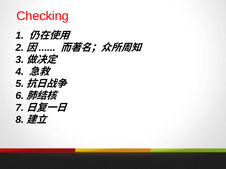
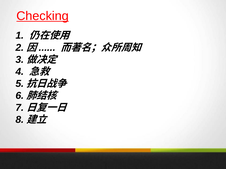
Checking underline: none -> present (43, 16)
